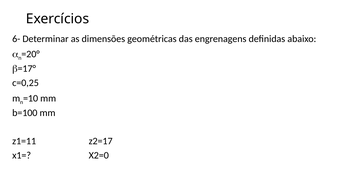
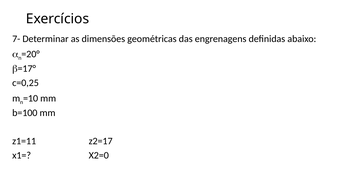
6-: 6- -> 7- (16, 39)
